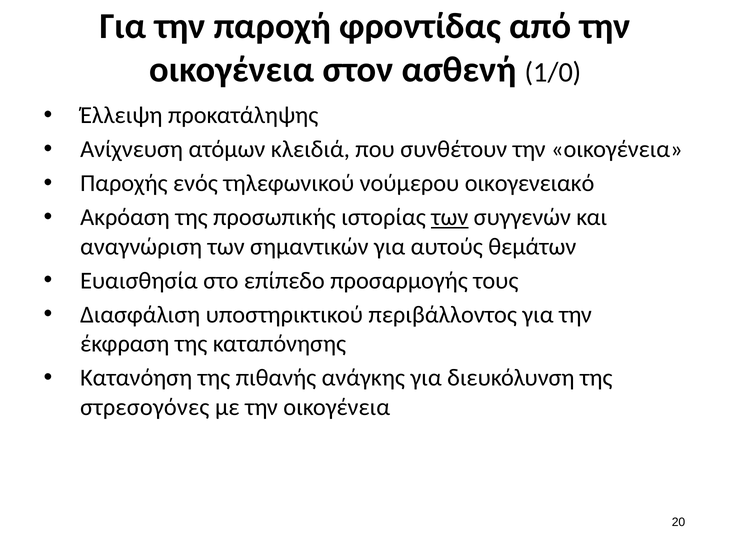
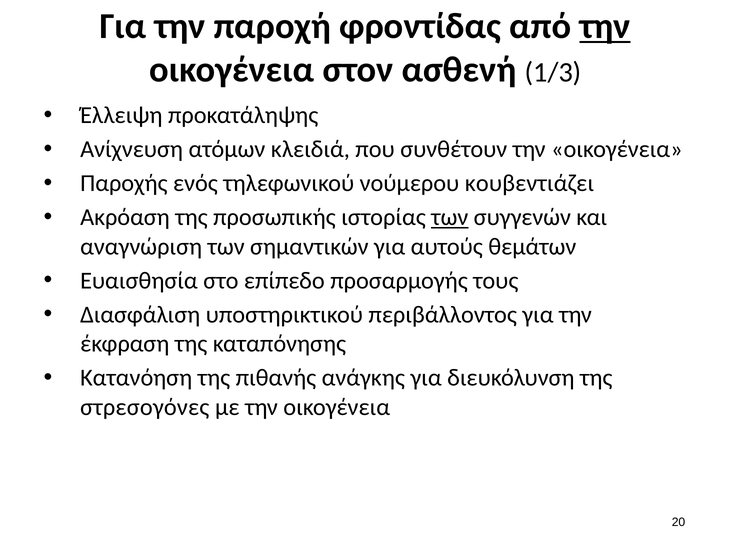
την underline: none -> present (605, 26)
1/0: 1/0 -> 1/3 (553, 73)
οικογενειακό: οικογενειακό -> κουβεντιάζει (529, 183)
